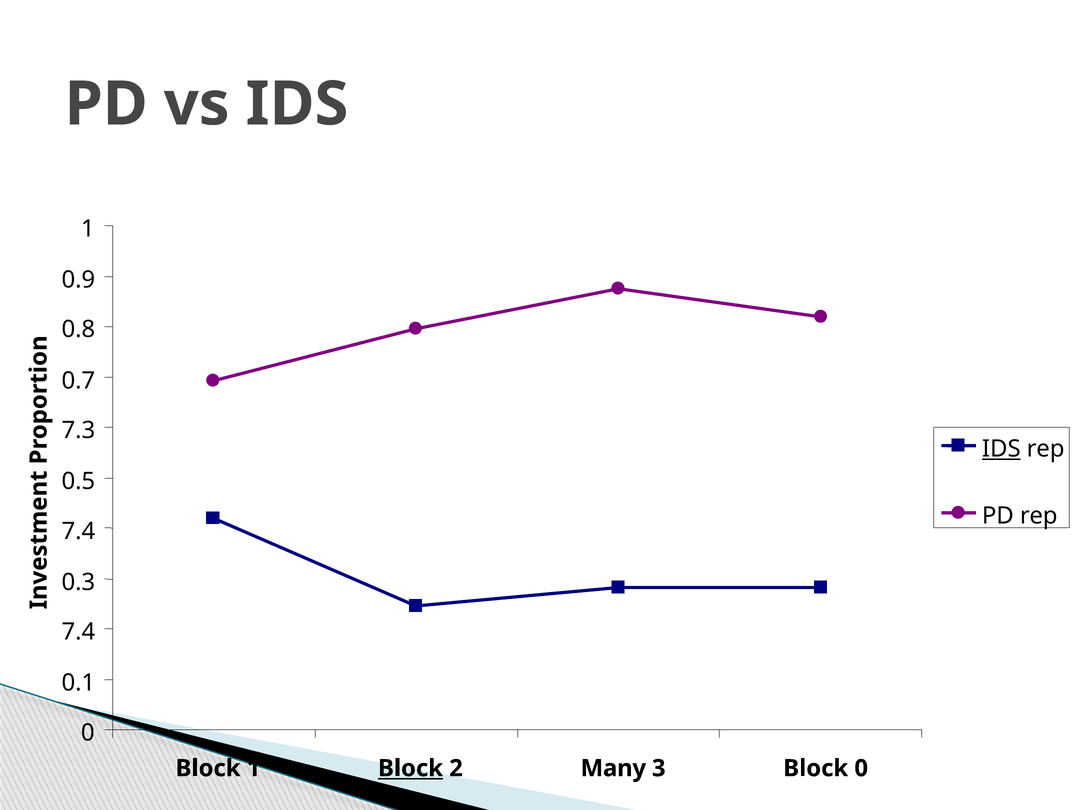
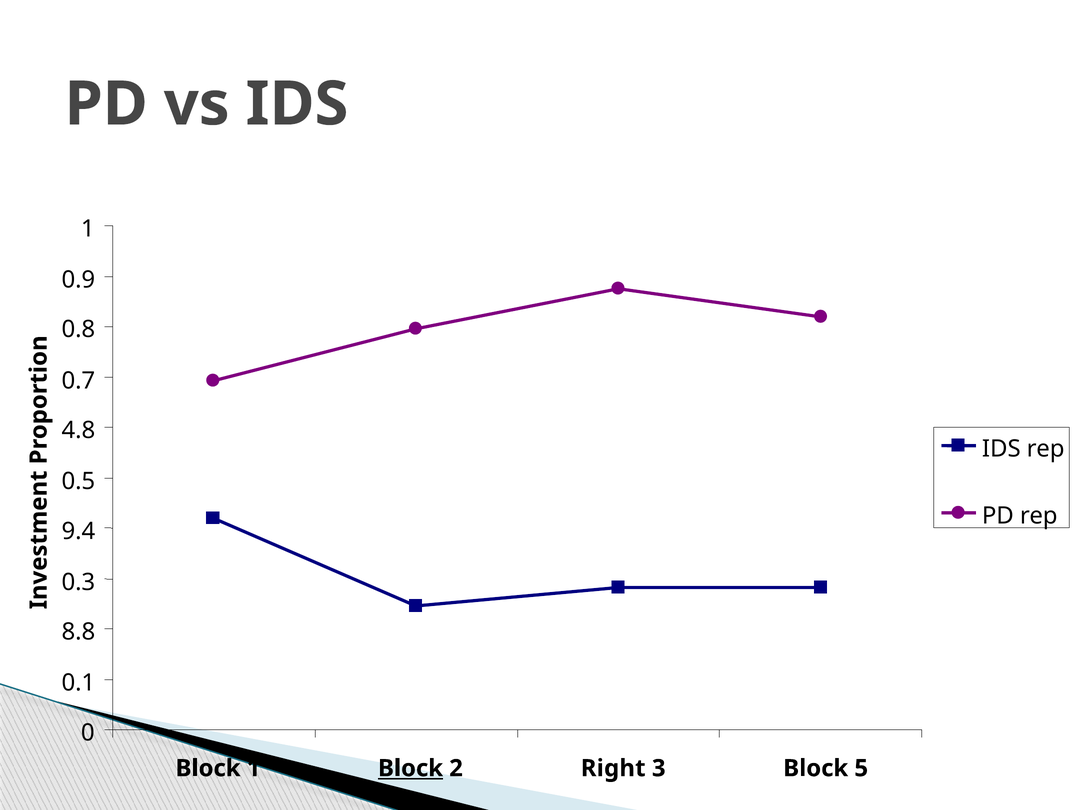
7.3: 7.3 -> 4.8 (78, 430)
IDS underline: present -> none (1001, 449)
7.4: 7.4 -> 9.4 (78, 531)
7.4: 7.4 -> 8.8 (78, 632)
Many: Many -> Right (613, 768)
Block 0: 0 -> 5 (861, 768)
